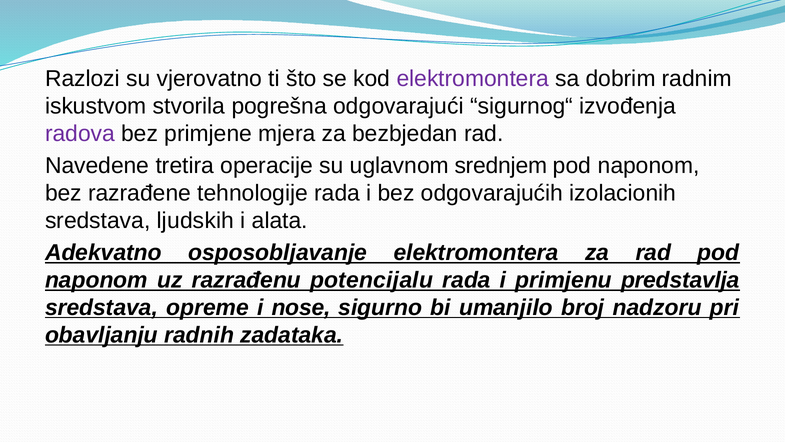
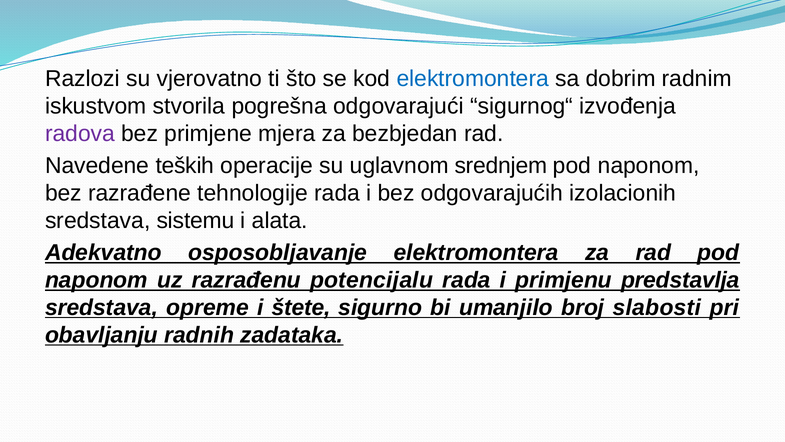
elektromontera colour: purple -> blue (473, 79)
tretira: tretira -> teških (185, 166)
ljudskih: ljudskih -> sistemu (196, 220)
nose: nose -> štete (301, 307)
nadzoru: nadzoru -> slabosti (657, 307)
